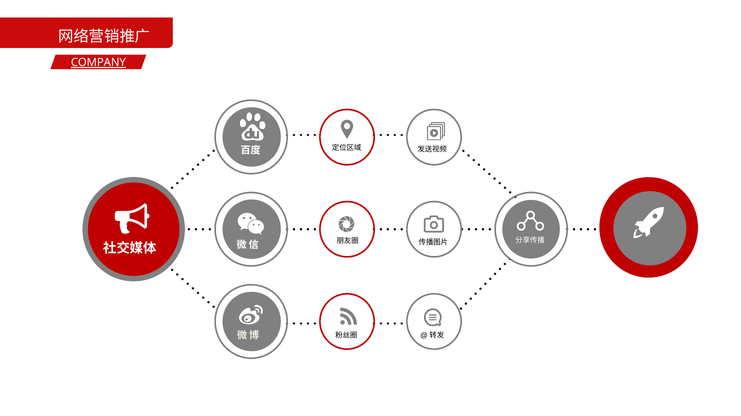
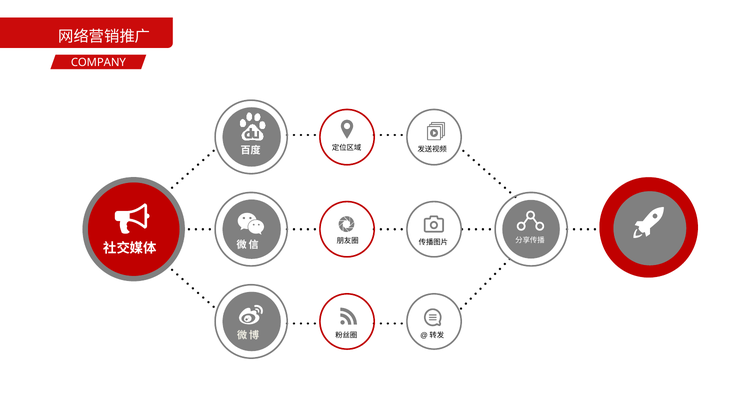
COMPANY underline: present -> none (98, 63)
